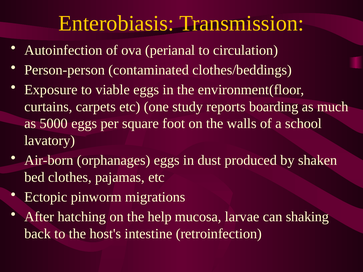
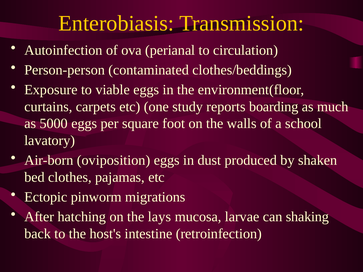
orphanages: orphanages -> oviposition (114, 160)
help: help -> lays (160, 217)
